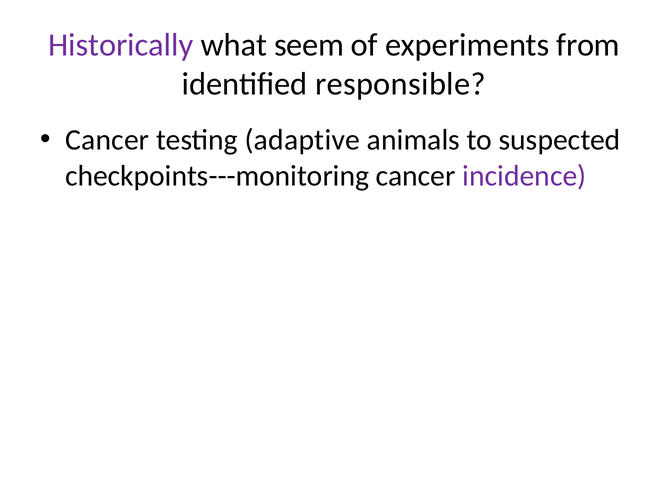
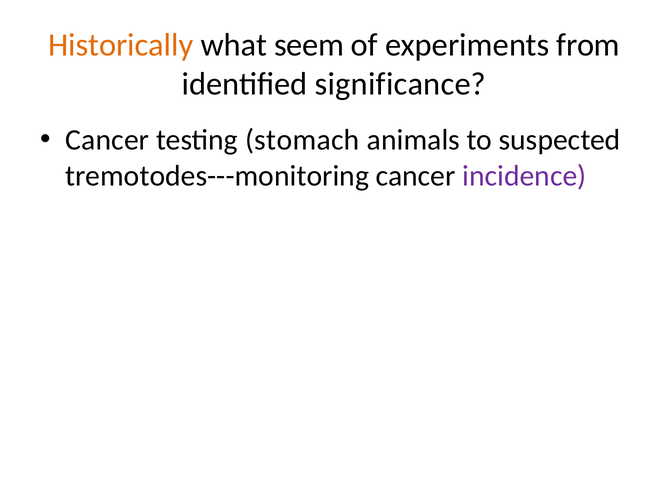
Historically colour: purple -> orange (121, 45)
responsible: responsible -> significance (400, 84)
adaptive: adaptive -> stomach (302, 140)
checkpoints---monitoring: checkpoints---monitoring -> tremotodes---monitoring (217, 176)
